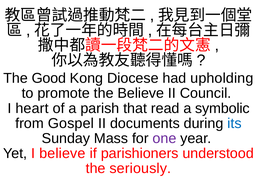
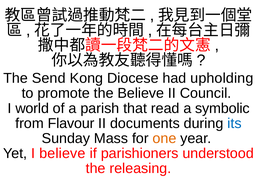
Good: Good -> Send (49, 78)
heart: heart -> world (32, 108)
Gospel: Gospel -> Flavour (71, 123)
one colour: purple -> orange (164, 138)
seriously: seriously -> releasing (140, 168)
